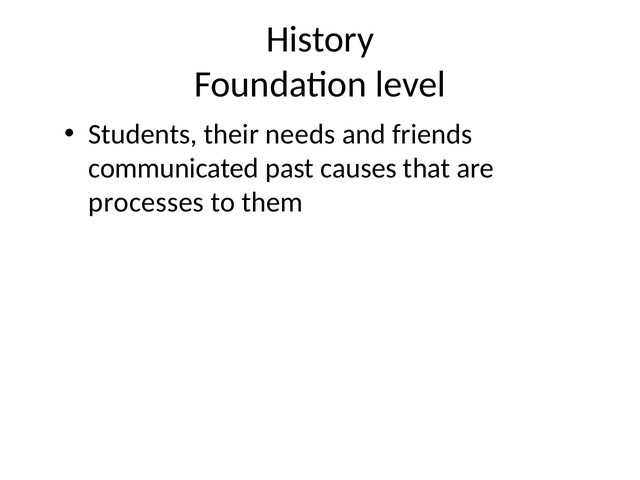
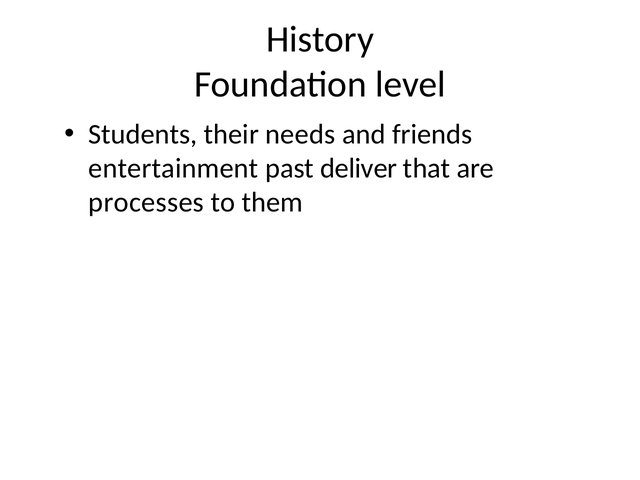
communicated: communicated -> entertainment (173, 168)
causes: causes -> deliver (359, 168)
